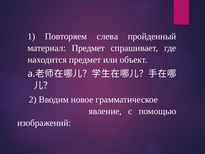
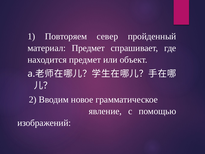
слева: слева -> север (107, 36)
